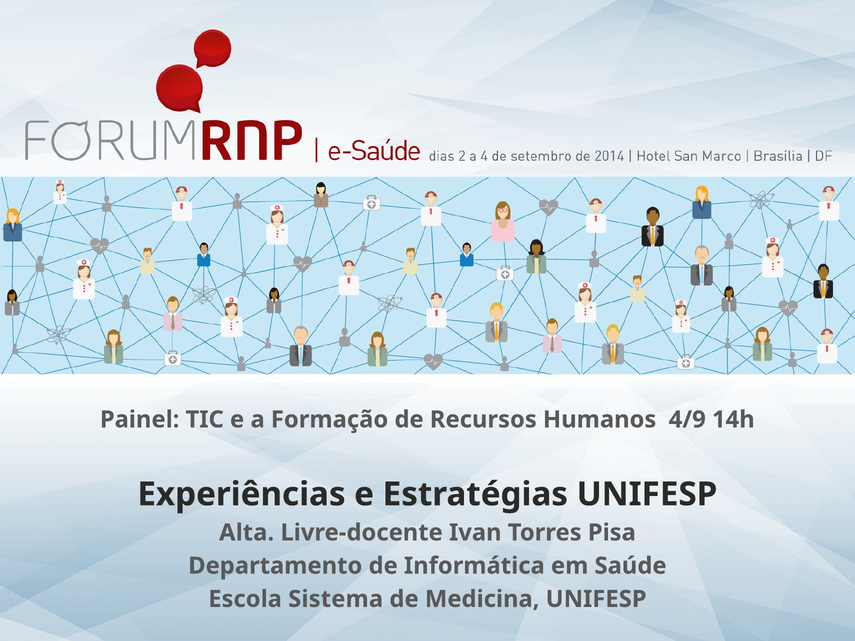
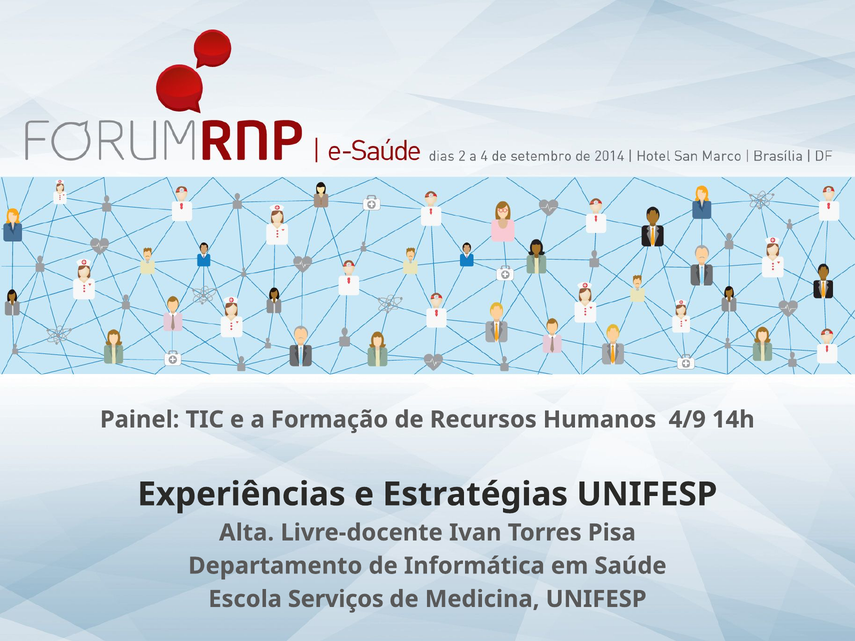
Sistema: Sistema -> Serviços (336, 599)
